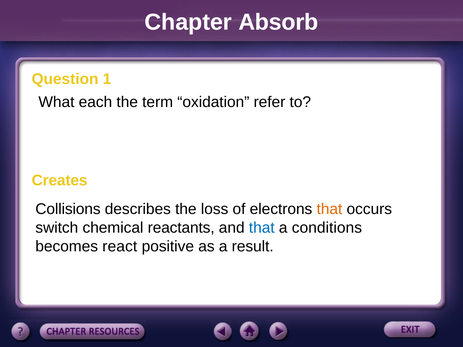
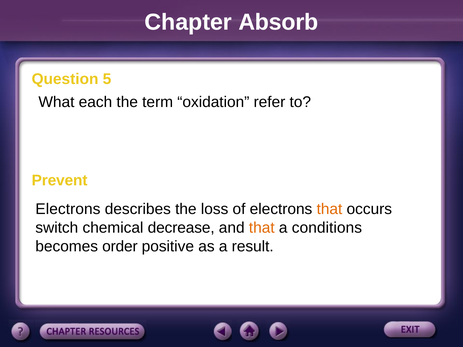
1: 1 -> 5 (107, 79)
Creates: Creates -> Prevent (60, 181)
Collisions: Collisions -> Electrons (68, 209)
reactants: reactants -> decrease (181, 228)
that colour: blue -> orange (262, 228)
react: react -> order (120, 246)
